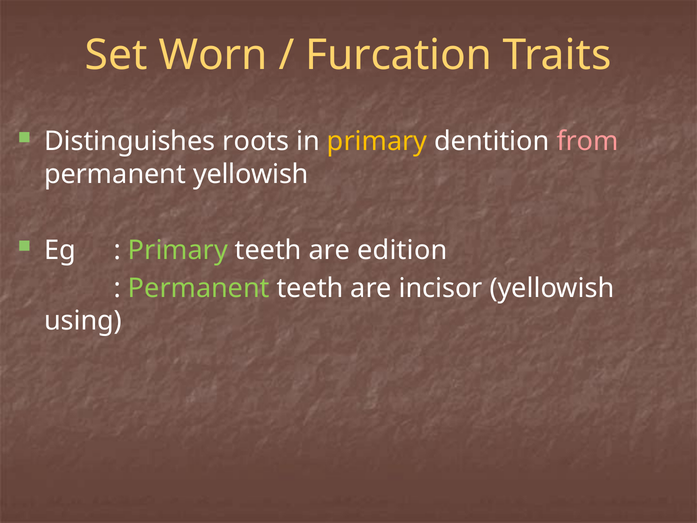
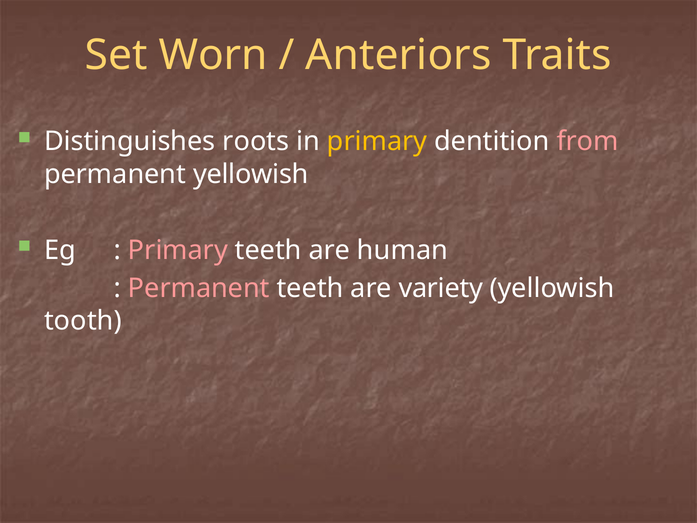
Furcation: Furcation -> Anteriors (399, 55)
Primary colour: light green -> pink (178, 250)
edition: edition -> human (402, 250)
Permanent colour: light green -> pink (199, 288)
incisor: incisor -> variety (441, 288)
using: using -> tooth (83, 320)
